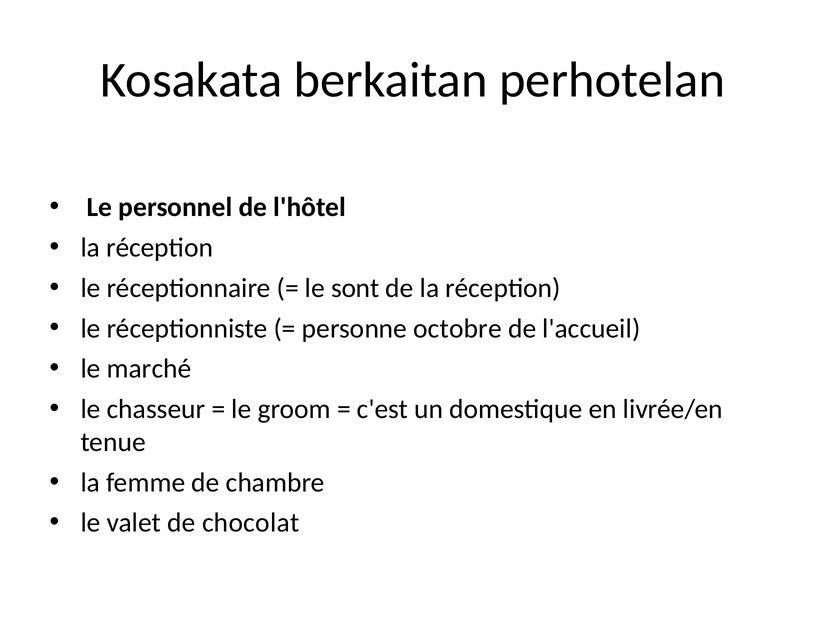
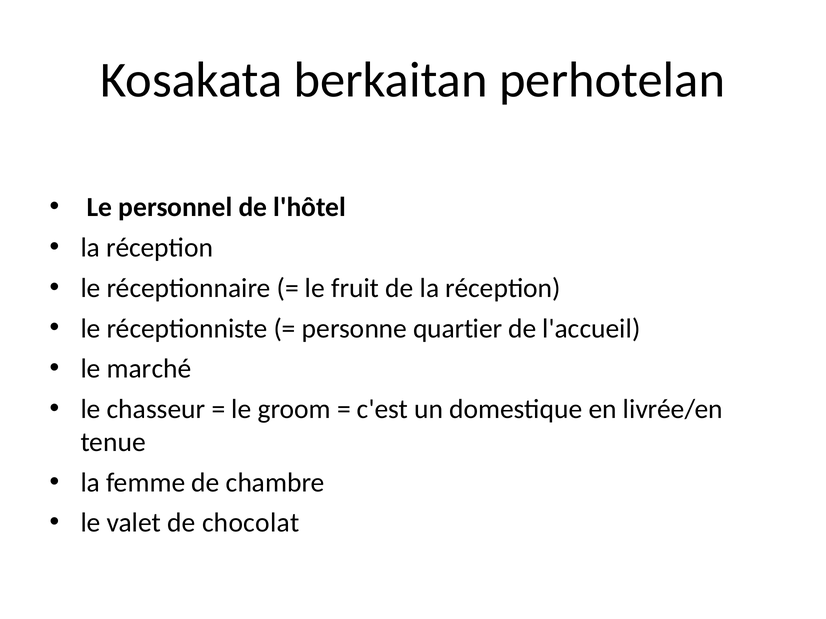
sont: sont -> fruit (355, 288)
octobre: octobre -> quartier (458, 329)
